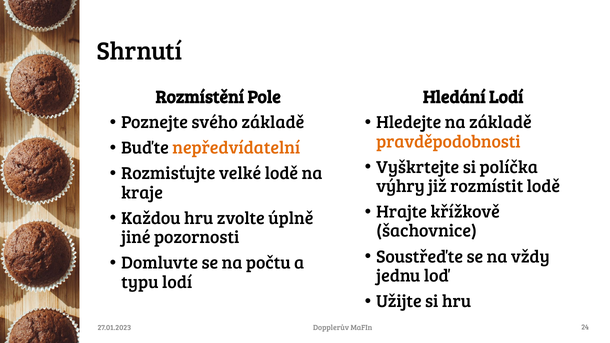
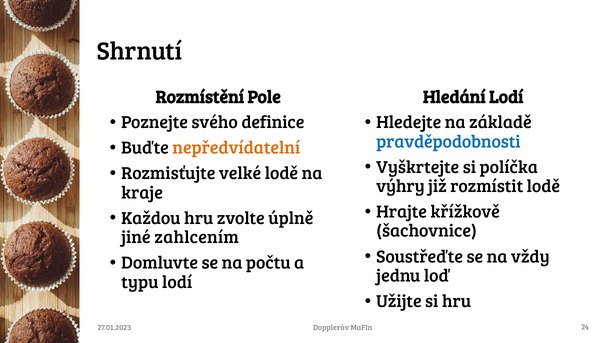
svého základě: základě -> definice (273, 123)
pravděpodobnosti colour: orange -> blue (448, 142)
pozornosti: pozornosti -> zahlcením (197, 238)
